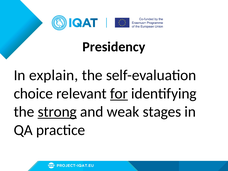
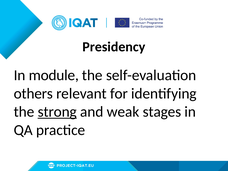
explain: explain -> module (54, 75)
choice: choice -> others (33, 94)
for underline: present -> none (119, 94)
